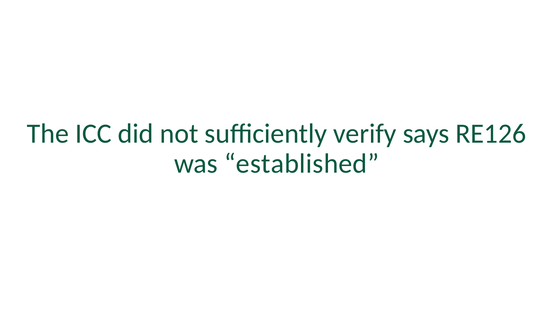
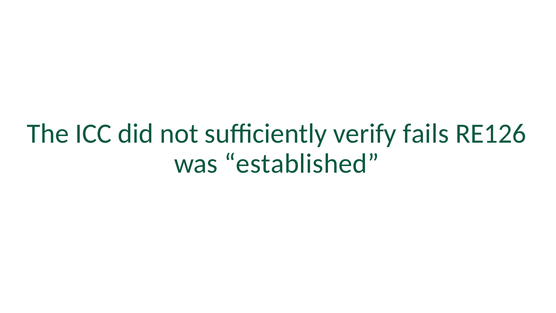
says: says -> fails (426, 133)
